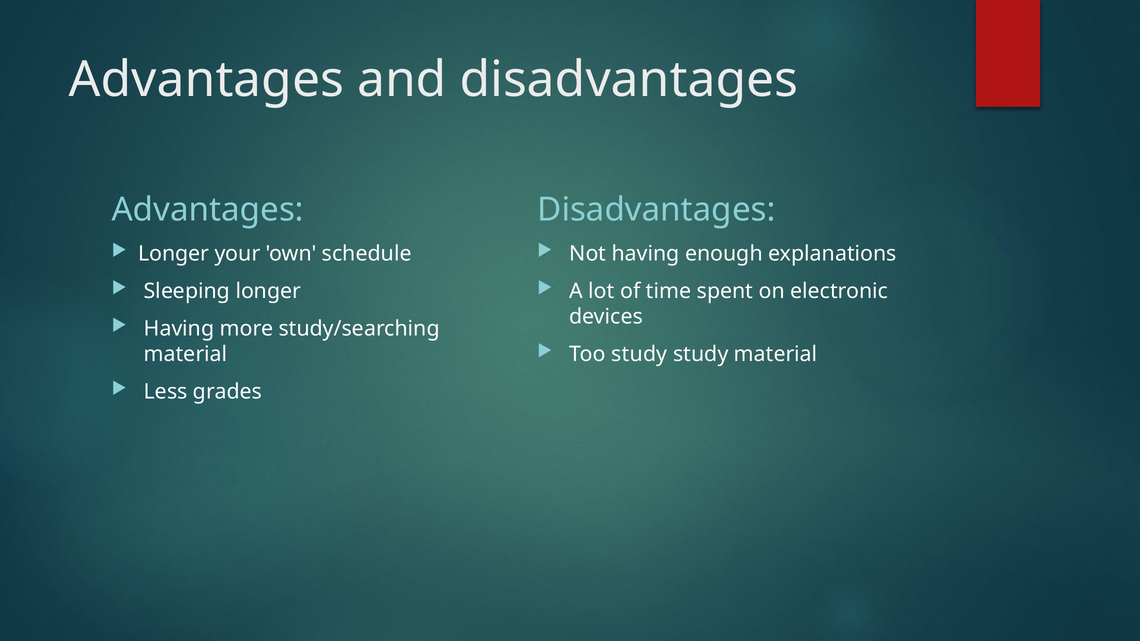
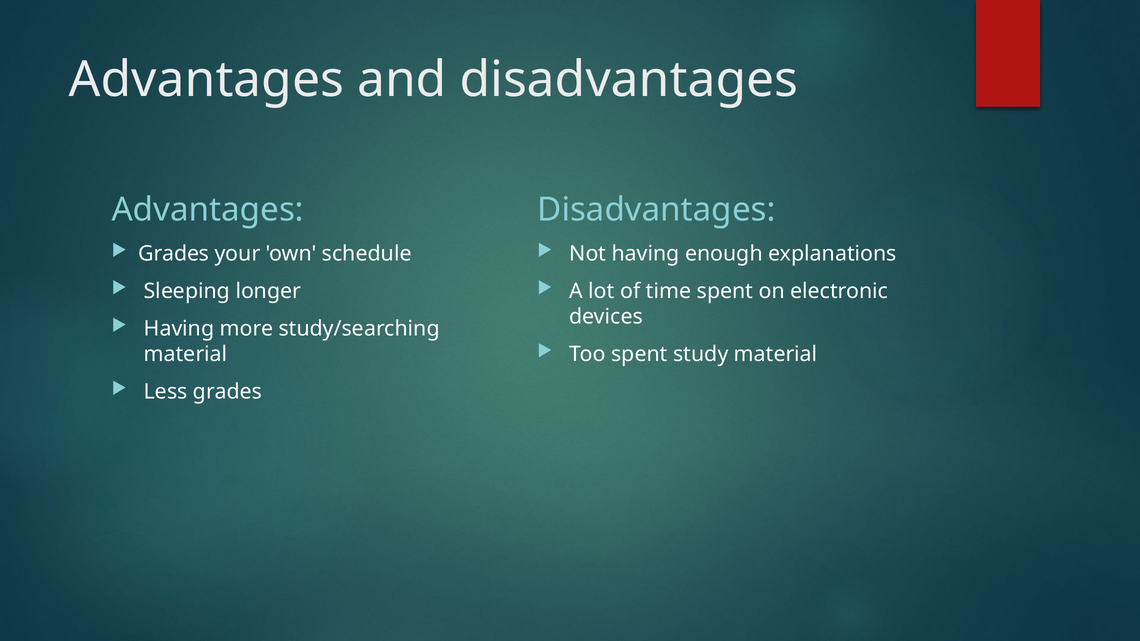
Longer: Longer -> Grades (174, 254)
Too study: study -> spent (639, 354)
